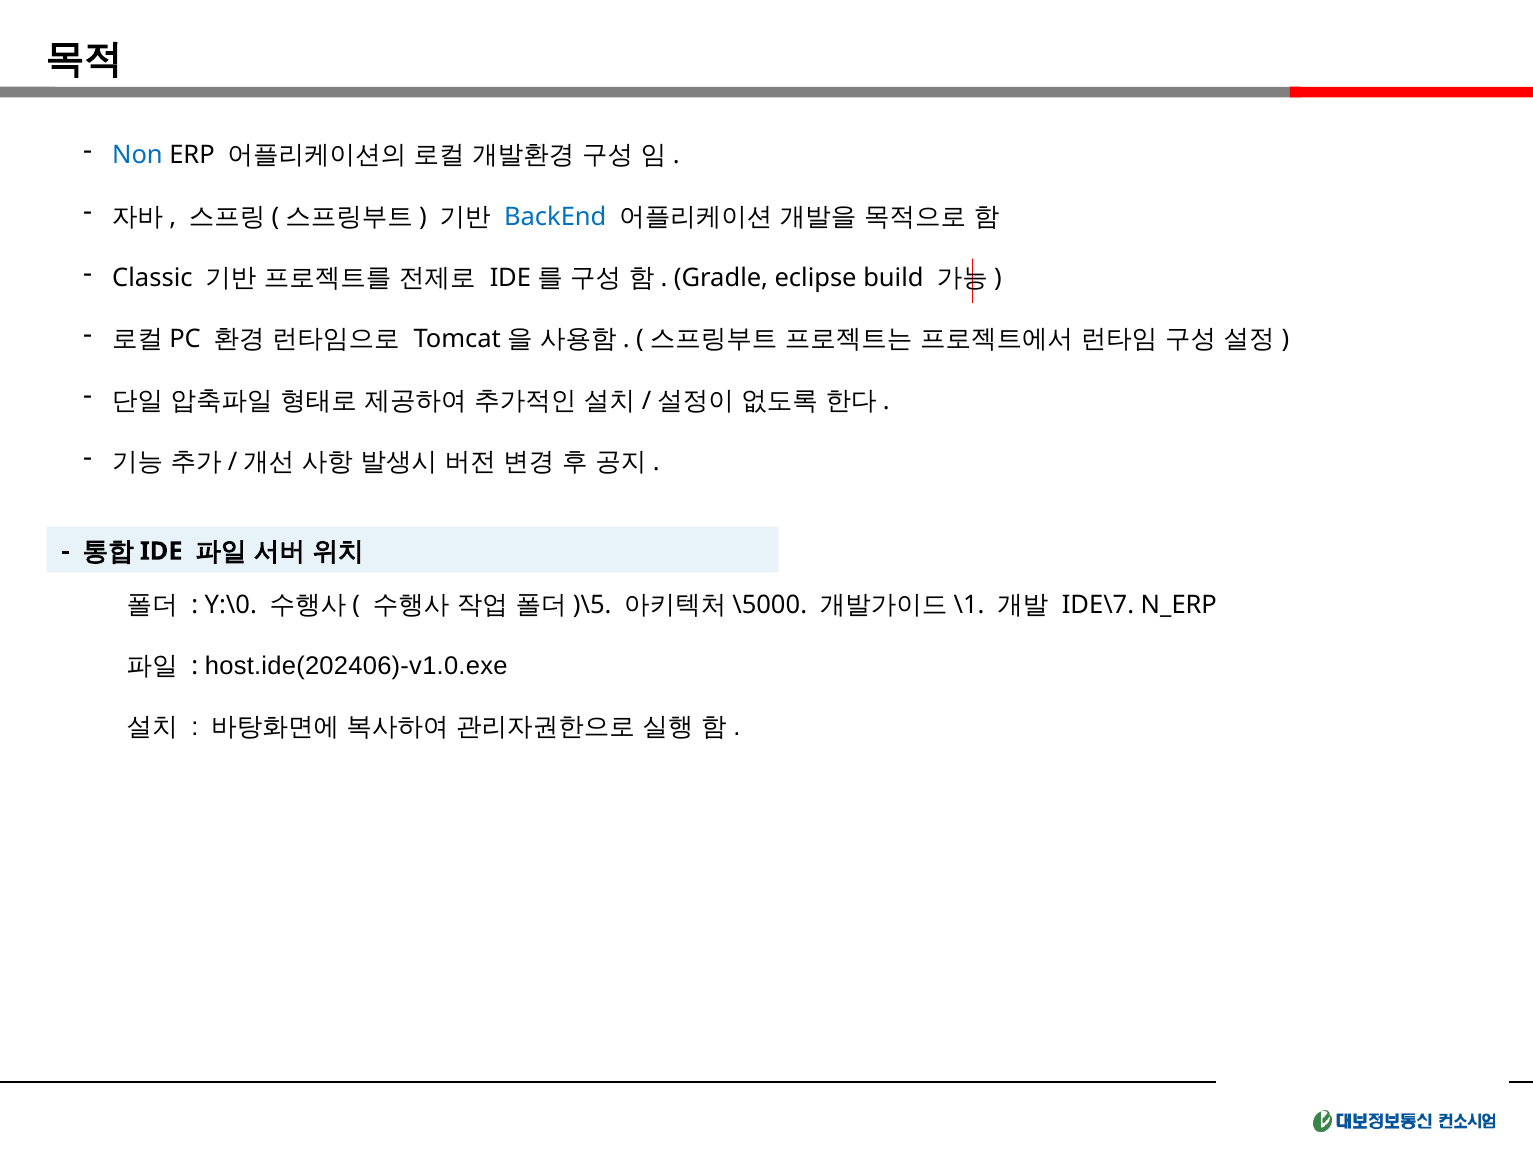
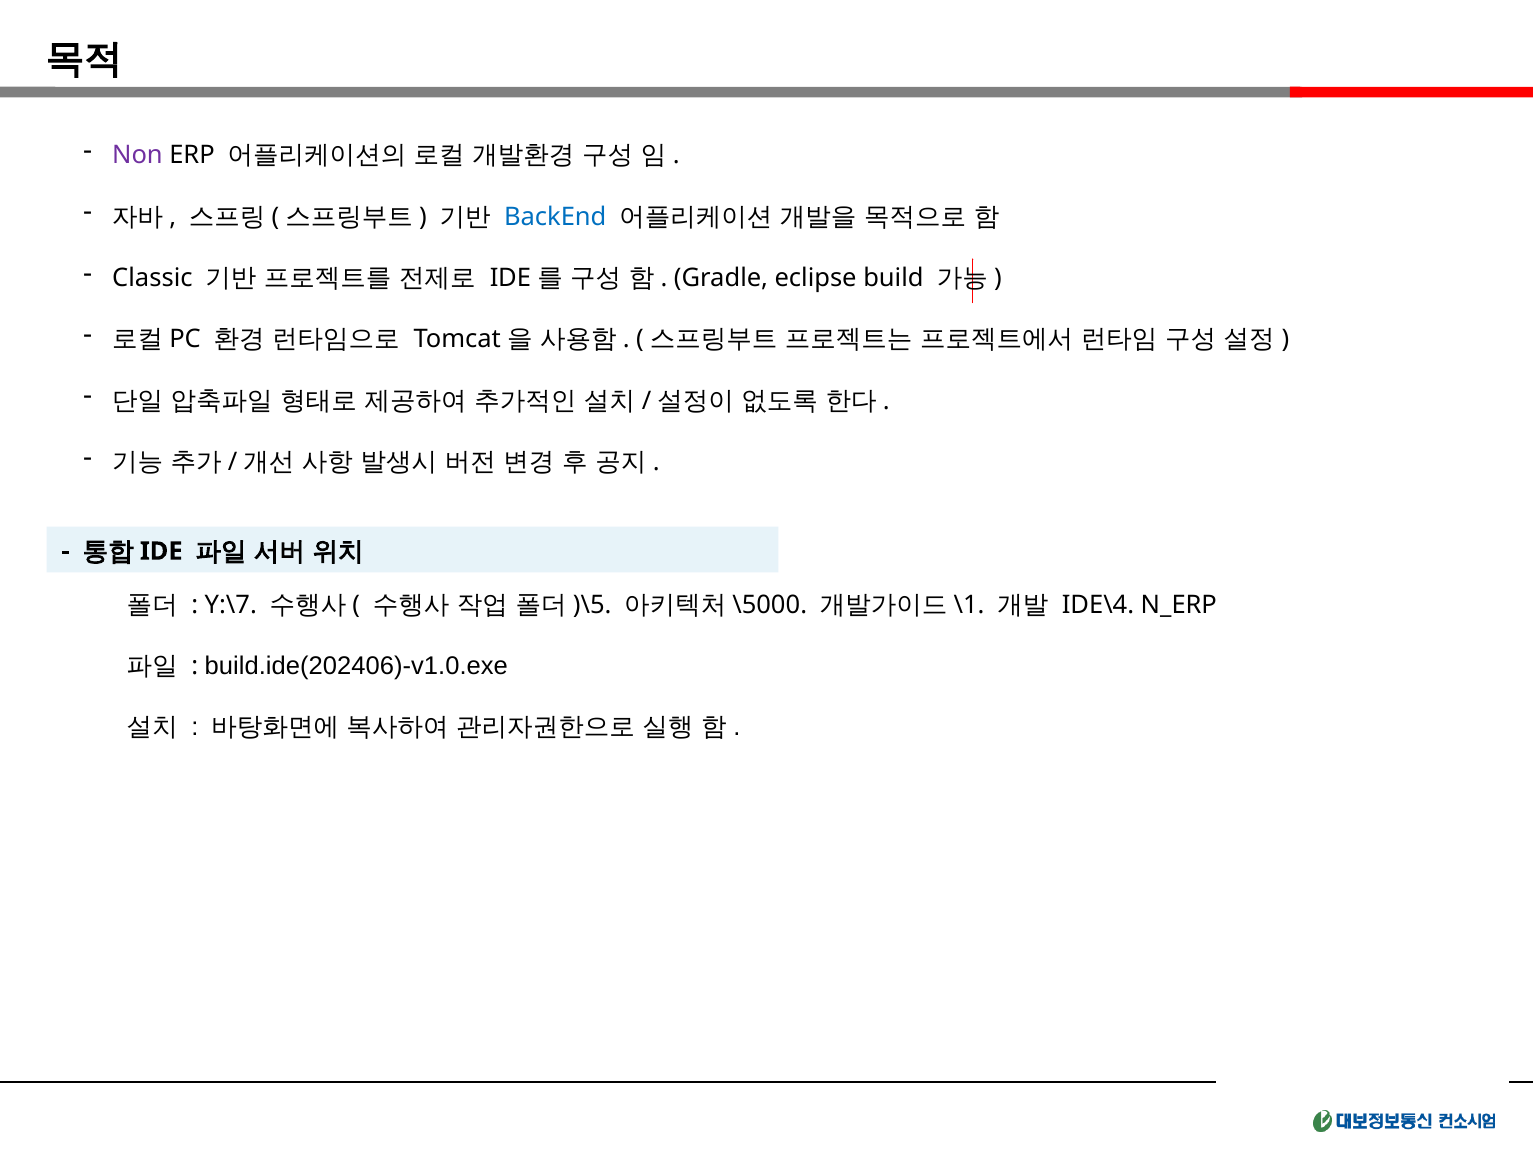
Non colour: blue -> purple (137, 155)
Y:\0: Y:\0 -> Y:\7 (231, 605)
IDE\7: IDE\7 -> IDE\4 (1098, 605)
host.ide(202406)-v1.0.exe: host.ide(202406)-v1.0.exe -> build.ide(202406)-v1.0.exe (356, 666)
